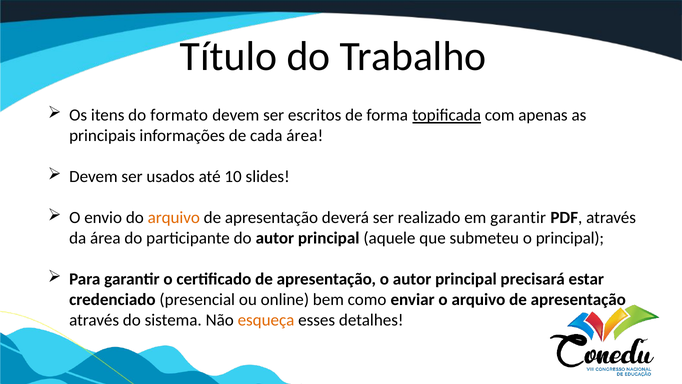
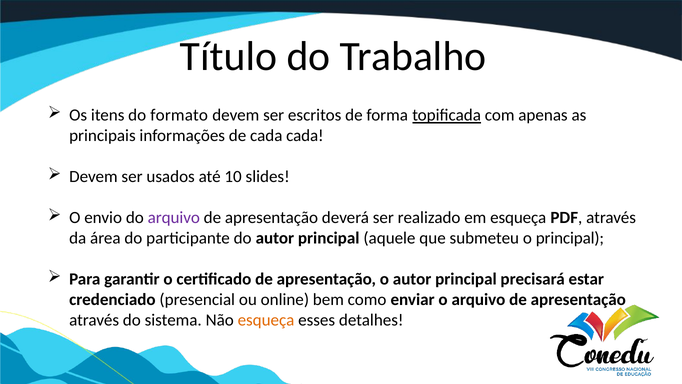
cada área: área -> cada (305, 136)
arquivo colour: orange -> purple (174, 218)
em garantir: garantir -> esqueça (518, 218)
